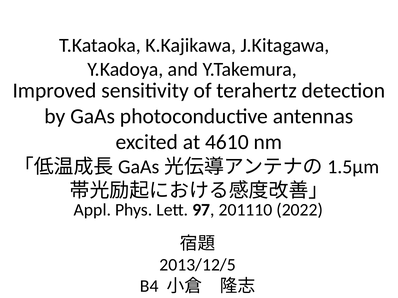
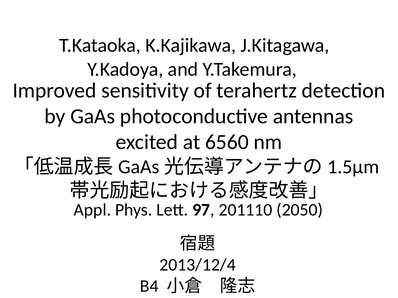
4610: 4610 -> 6560 (227, 142)
2022: 2022 -> 2050 (300, 210)
2013/12/5: 2013/12/5 -> 2013/12/4 (198, 265)
